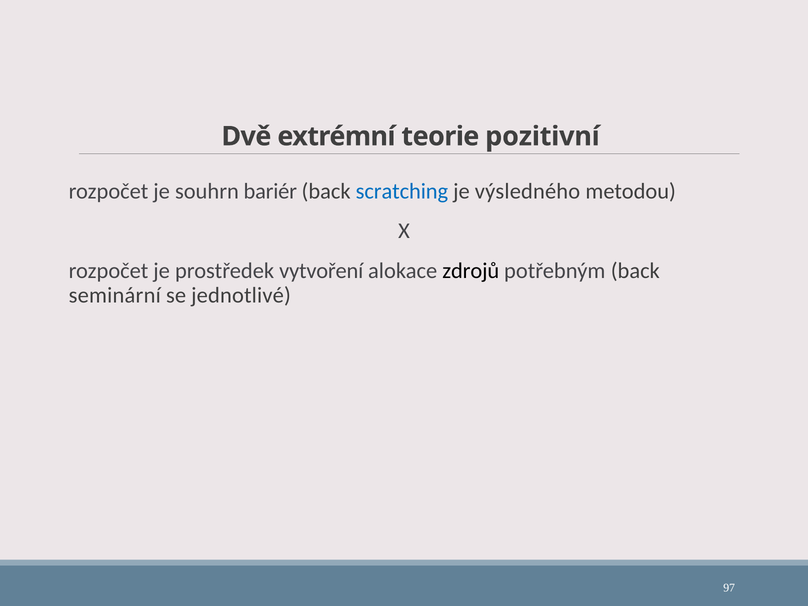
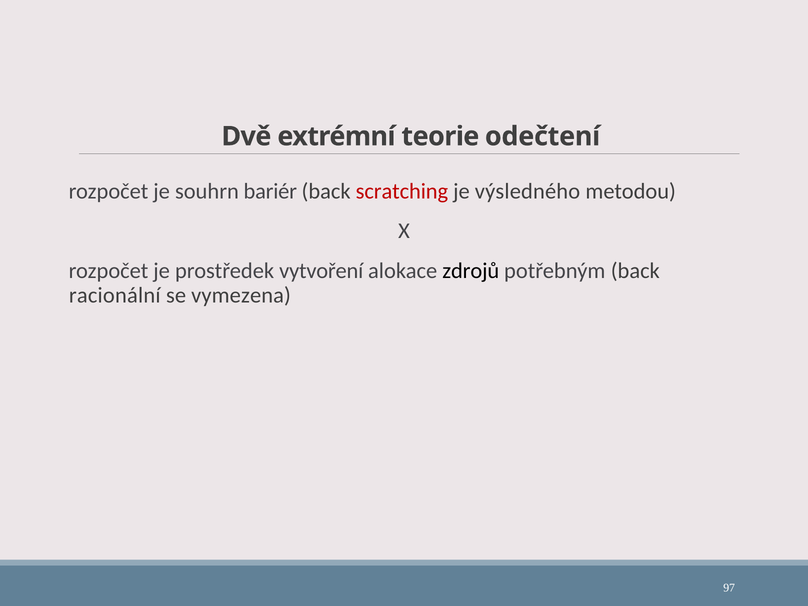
pozitivní: pozitivní -> odečtení (543, 136)
scratching colour: blue -> red (402, 191)
seminární: seminární -> racionální (115, 295)
jednotlivé: jednotlivé -> vymezena (241, 295)
